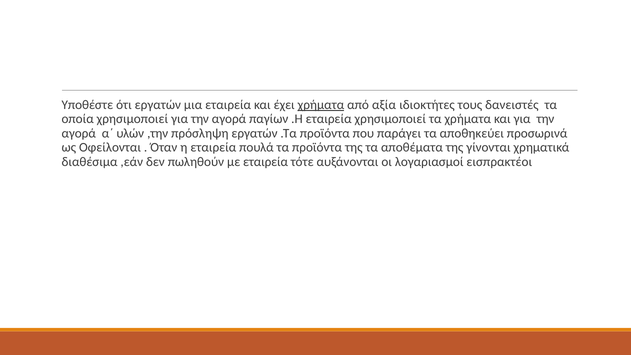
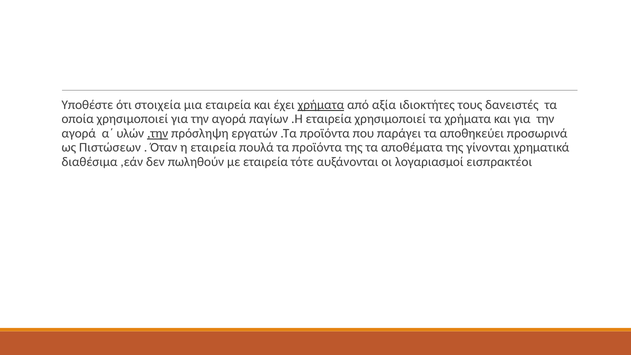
ότι εργατών: εργατών -> στοιχεία (158, 105)
,την underline: none -> present (158, 133)
Οφείλονται: Οφείλονται -> Πιστώσεων (110, 148)
